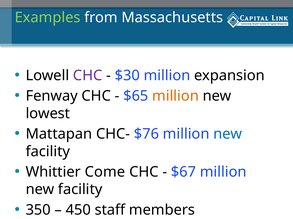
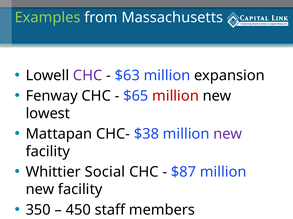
$30: $30 -> $63 (127, 76)
million colour: orange -> red (176, 96)
$76: $76 -> $38 (146, 134)
new colour: blue -> purple (228, 134)
Come: Come -> Social (105, 172)
$67: $67 -> $87 (184, 172)
